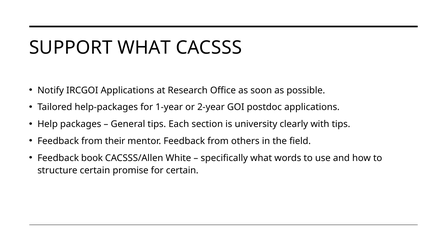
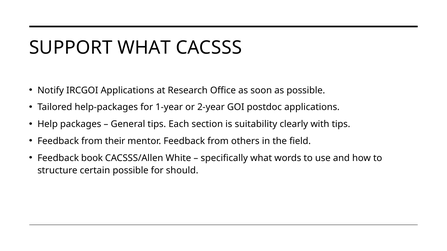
university: university -> suitability (256, 124)
certain promise: promise -> possible (131, 171)
for certain: certain -> should (182, 171)
